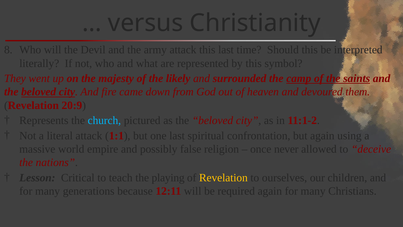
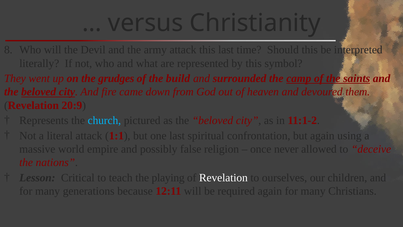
majesty: majesty -> grudges (116, 78)
likely: likely -> build (178, 78)
Revelation colour: yellow -> white (223, 177)
